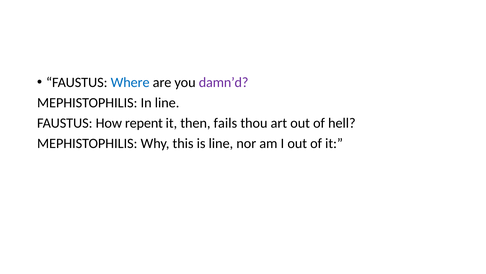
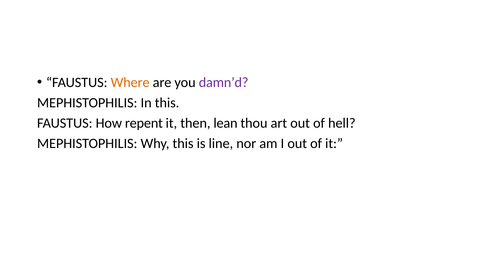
Where colour: blue -> orange (130, 82)
In line: line -> this (167, 103)
fails: fails -> lean (226, 123)
